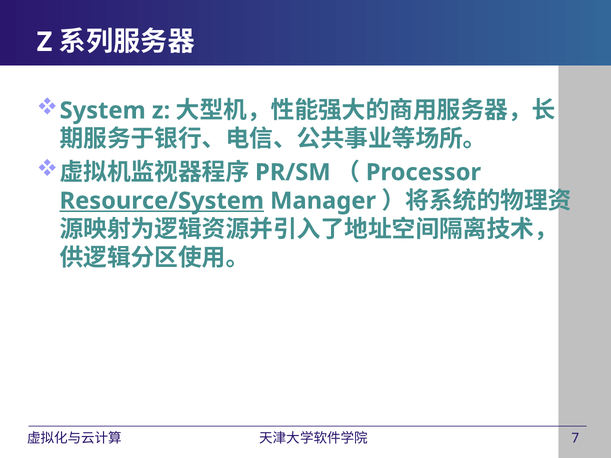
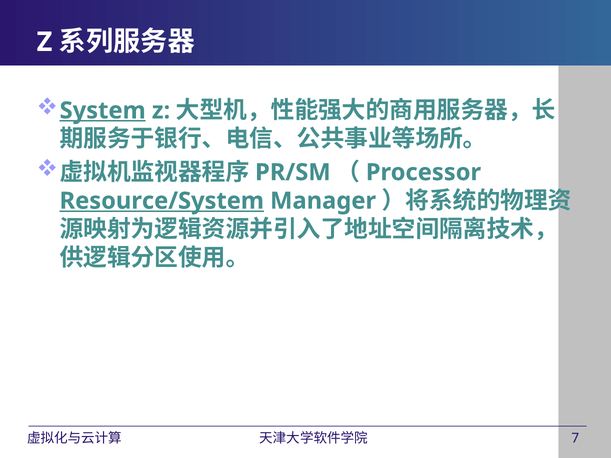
System underline: none -> present (103, 111)
